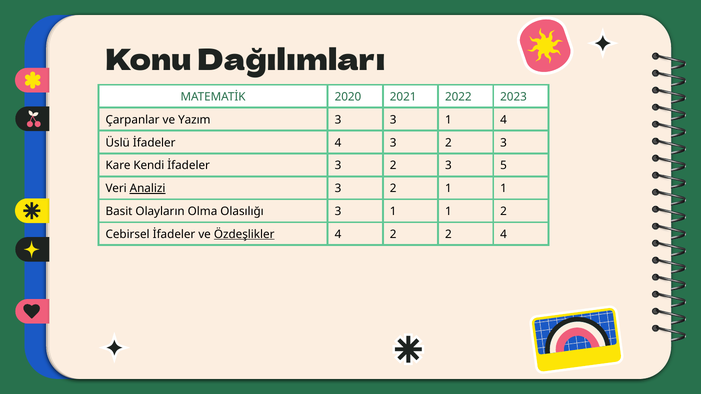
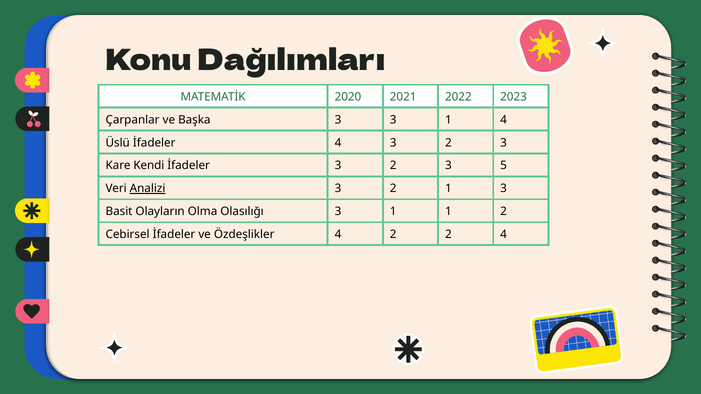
Yazım: Yazım -> Başka (194, 120)
2 1 1: 1 -> 3 (504, 189)
Özdeşlikler underline: present -> none (244, 235)
